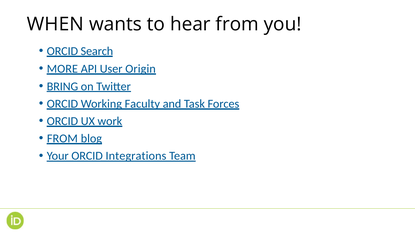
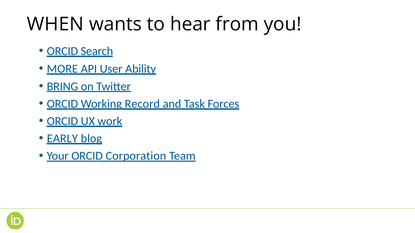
Origin: Origin -> Ability (141, 69)
Faculty: Faculty -> Record (142, 104)
FROM: FROM -> EARLY (62, 139)
Integrations: Integrations -> Corporation (136, 156)
